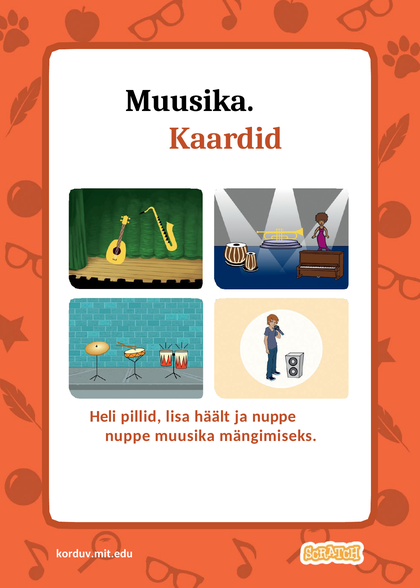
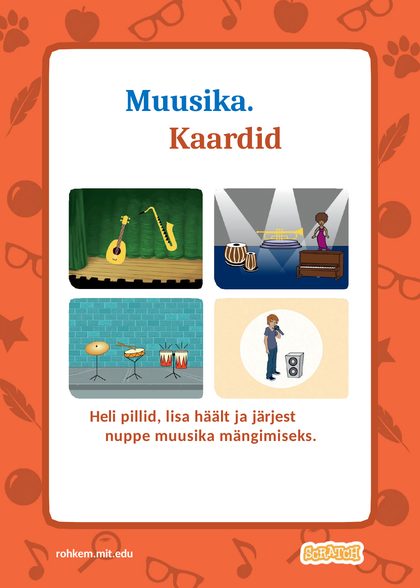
Muusika colour: black -> blue (190, 101)
ja nuppe: nuppe -> järjest (274, 416)
korduv.mit.edu: korduv.mit.edu -> rohkem.mit.edu (95, 553)
